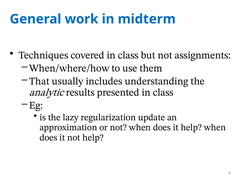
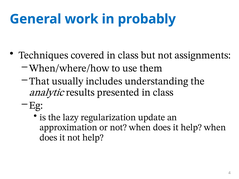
midterm: midterm -> probably (147, 19)
